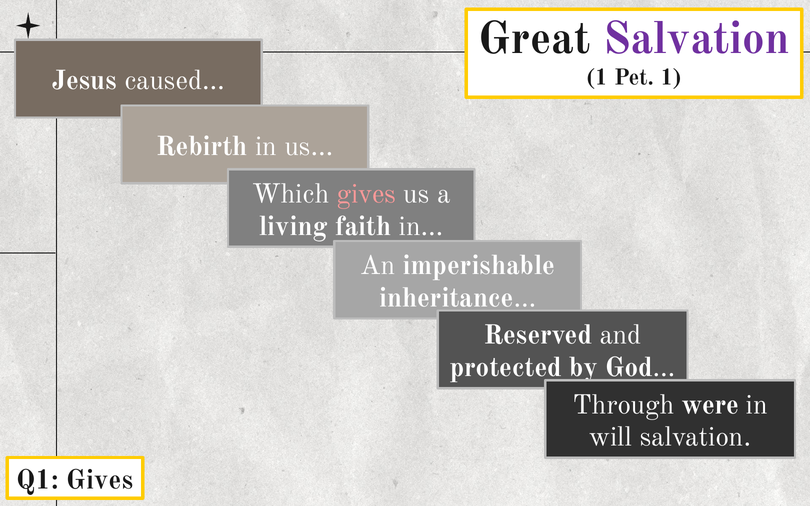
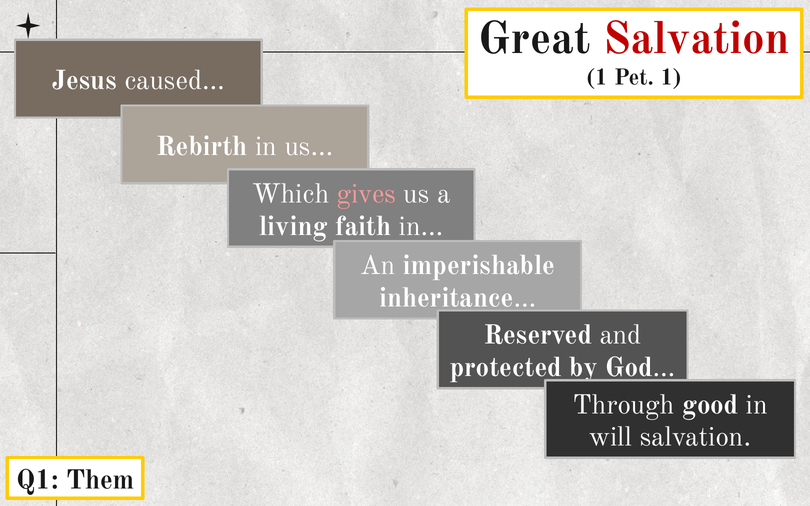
Salvation colour: purple -> red (696, 39)
were: were -> good (710, 405)
Q1 Gives: Gives -> Them (100, 480)
